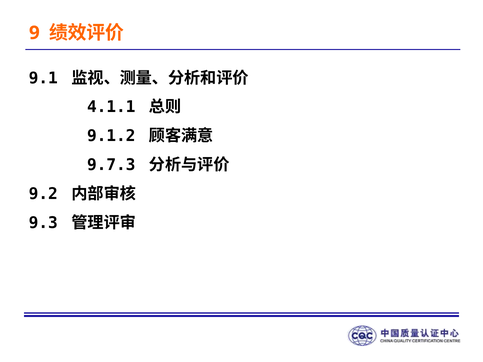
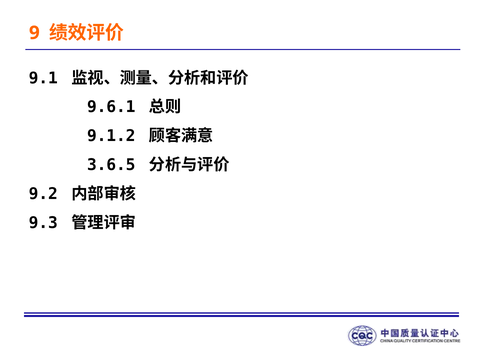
4.1.1: 4.1.1 -> 9.6.1 (111, 107)
9.7.3: 9.7.3 -> 3.6.5 (111, 165)
